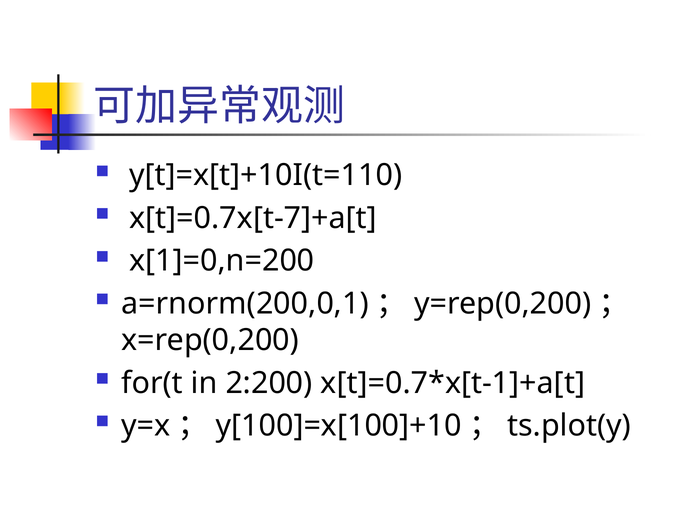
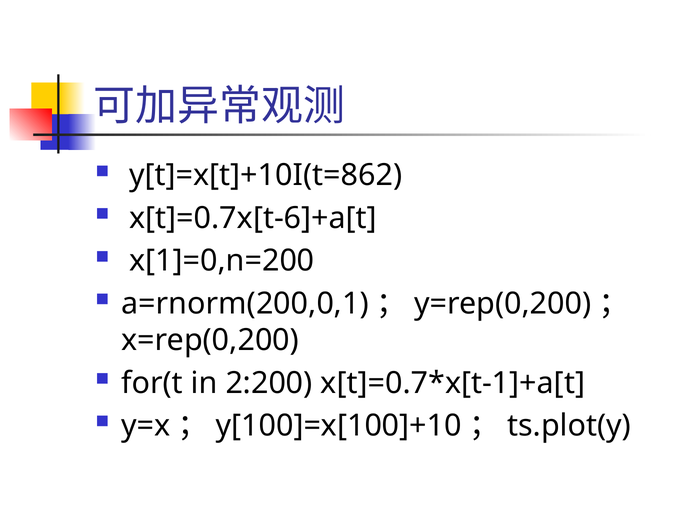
y[t]=x[t]+10I(t=110: y[t]=x[t]+10I(t=110 -> y[t]=x[t]+10I(t=862 (266, 175)
x[t]=0.7x[t-7]+a[t: x[t]=0.7x[t-7]+a[t -> x[t]=0.7x[t-6]+a[t (253, 218)
